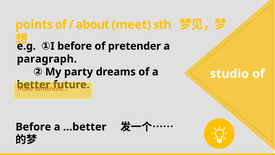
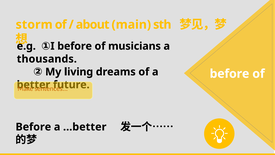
points: points -> storm (34, 25)
meet: meet -> main (131, 25)
pretender: pretender -> musicians (134, 46)
paragraph: paragraph -> thousands (47, 59)
party: party -> living (79, 72)
studio: studio -> before (229, 74)
